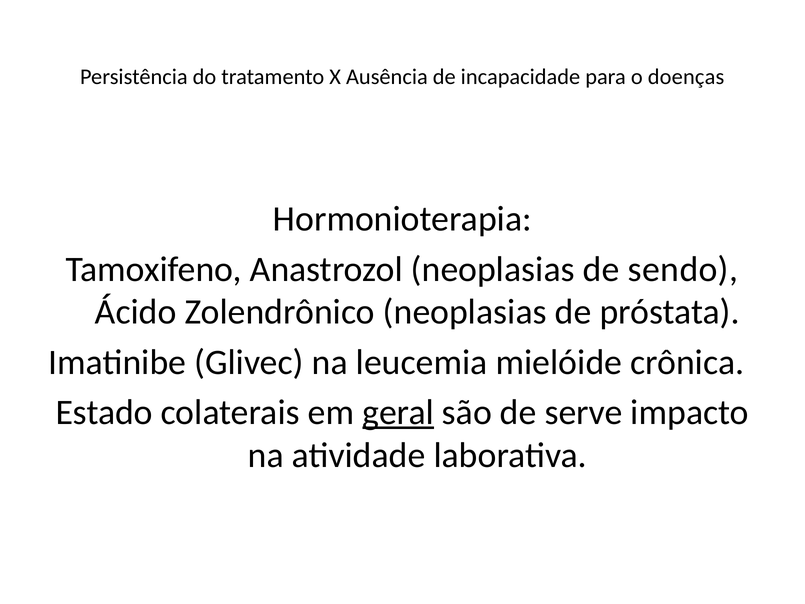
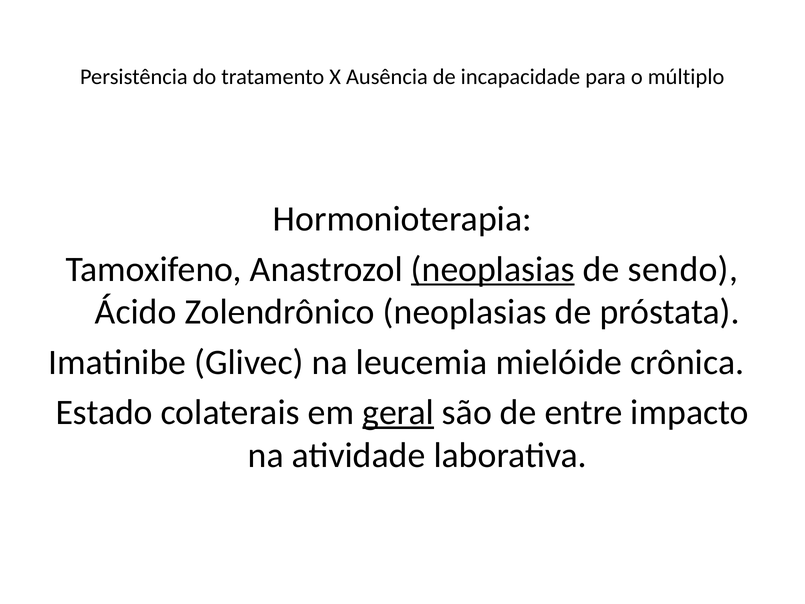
doenças: doenças -> múltiplo (686, 77)
neoplasias underline: none -> present (493, 269)
serve: serve -> entre (584, 412)
